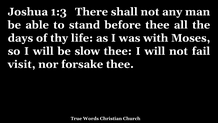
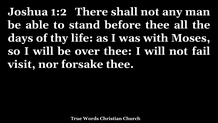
1:3: 1:3 -> 1:2 (59, 12)
slow: slow -> over (87, 51)
